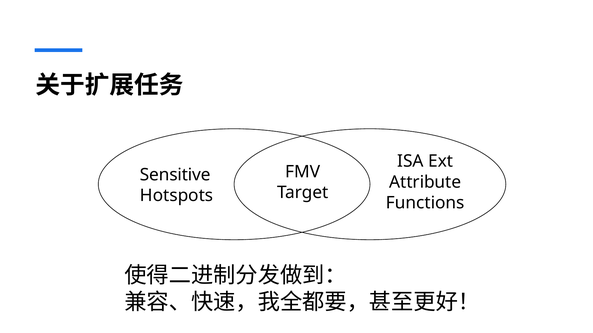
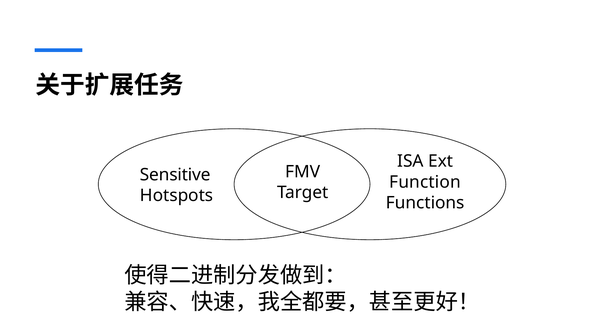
Attribute: Attribute -> Function (425, 182)
